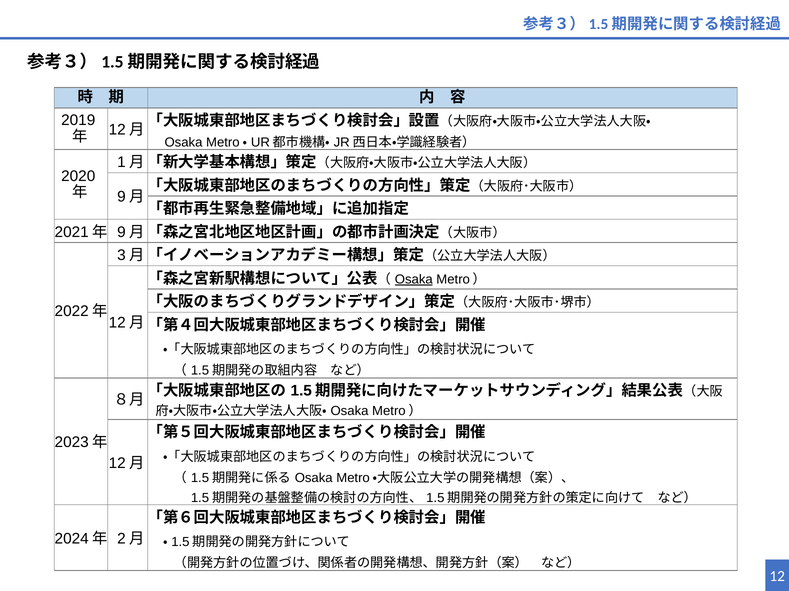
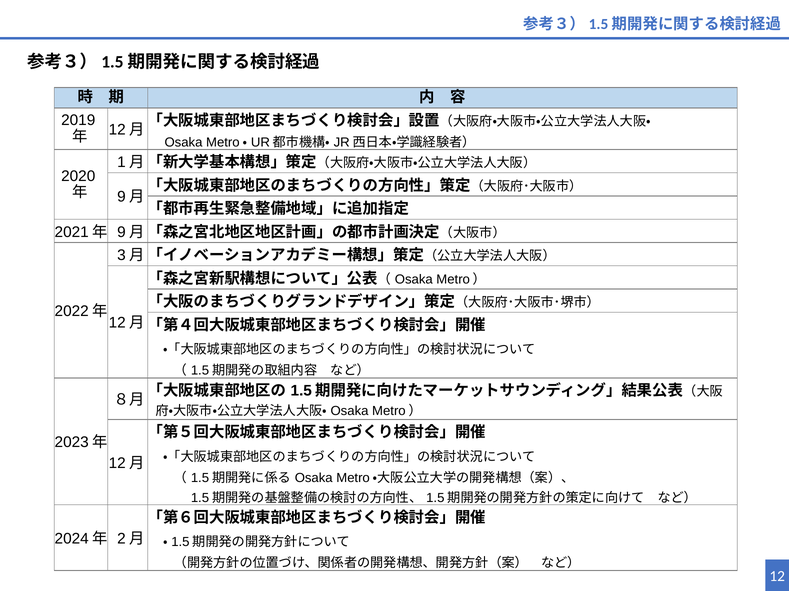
Osaka underline: present -> none (414, 280)
